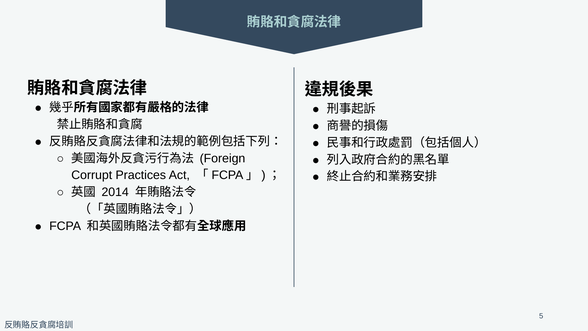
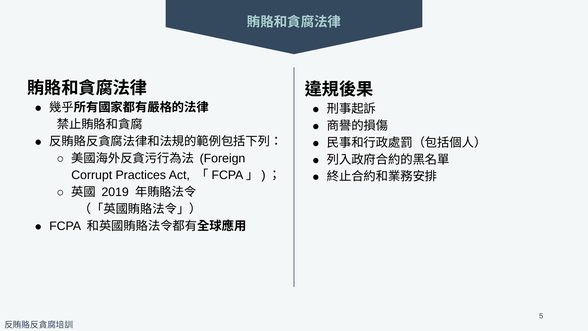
2014: 2014 -> 2019 (115, 192)
